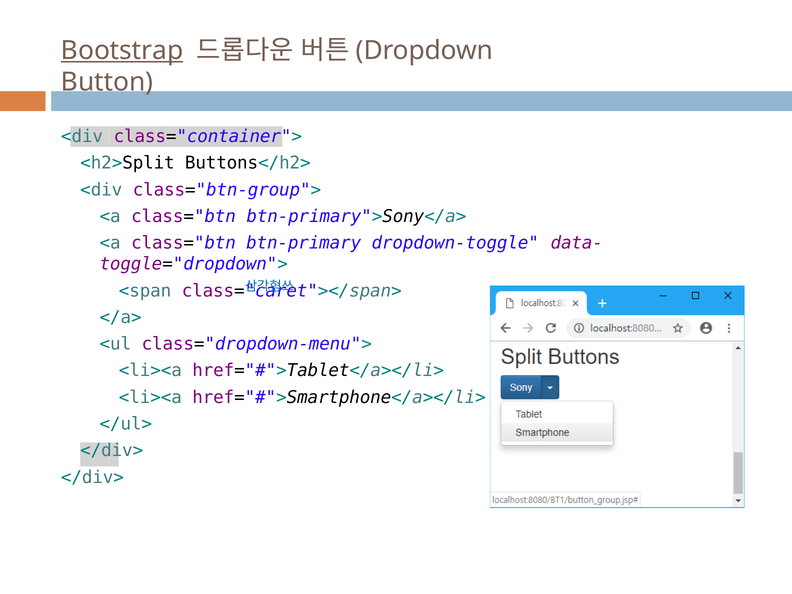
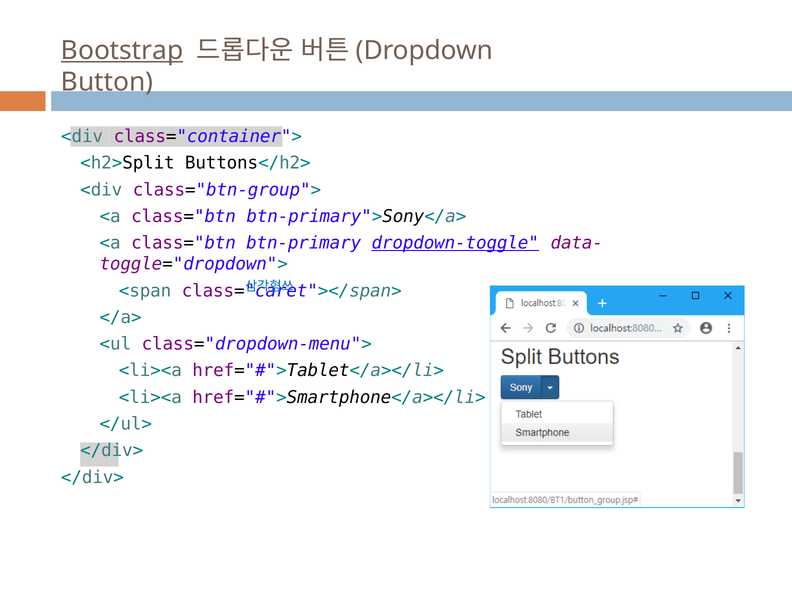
dropdown-toggle underline: none -> present (455, 243)
